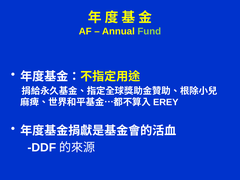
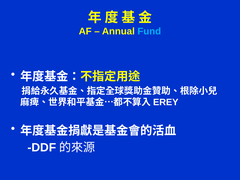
Fund colour: light green -> light blue (149, 31)
